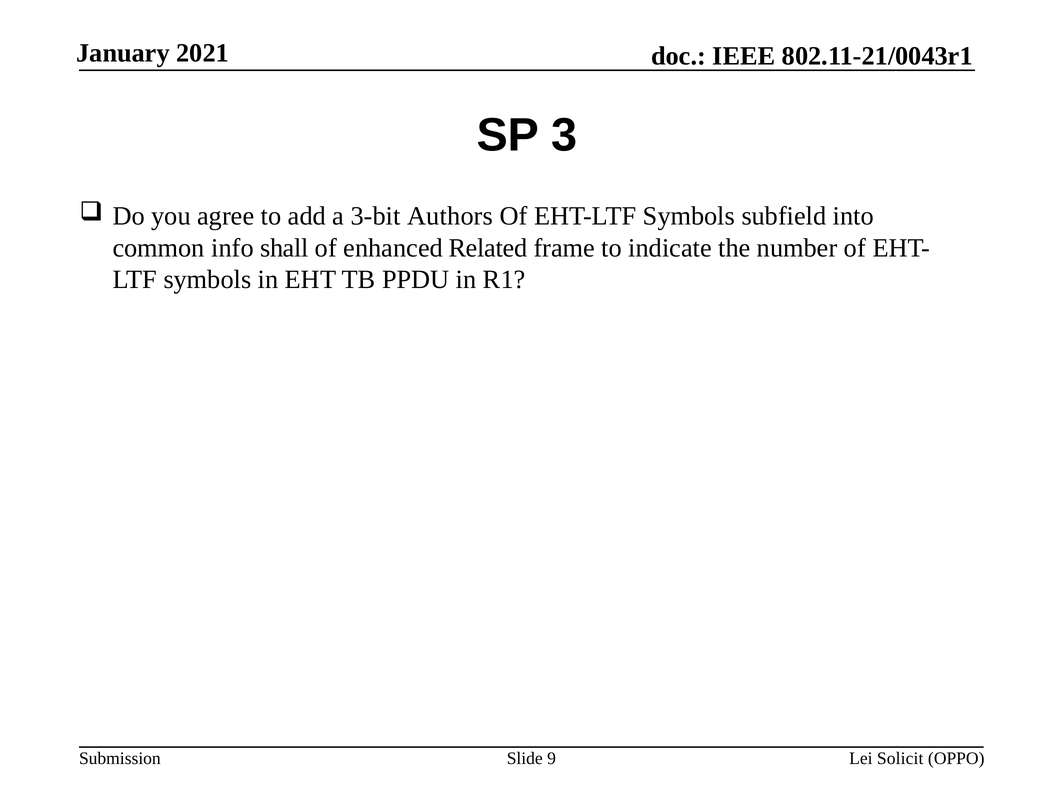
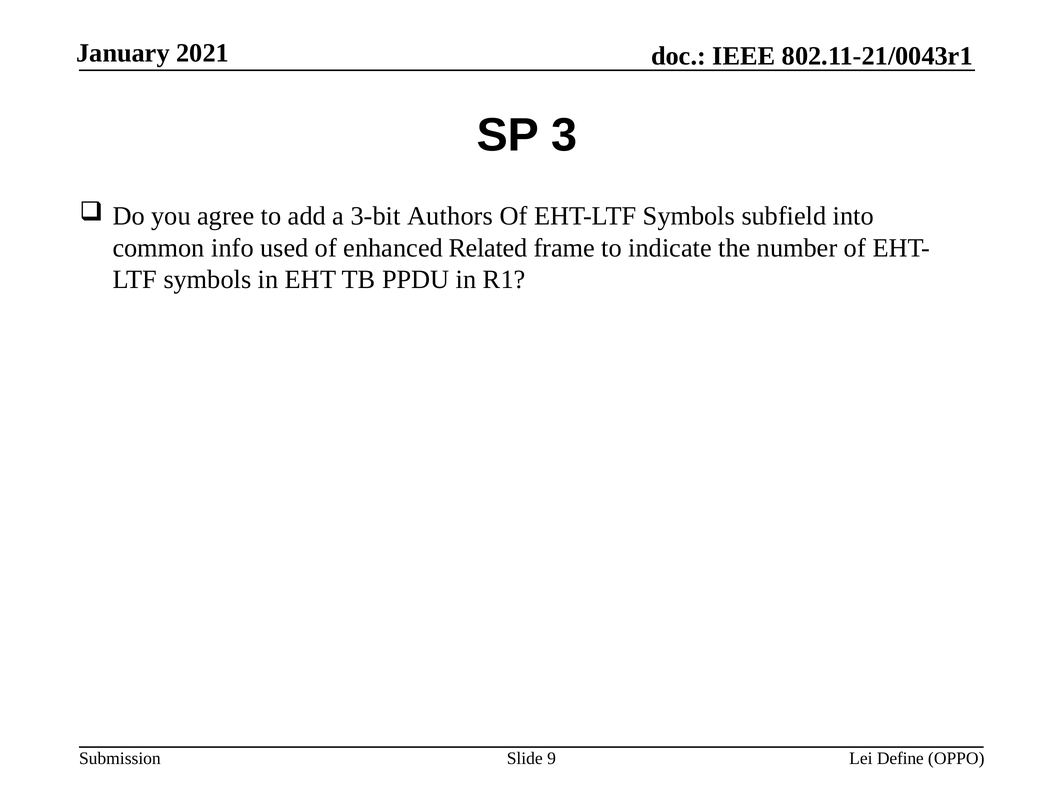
shall: shall -> used (284, 248)
Solicit: Solicit -> Define (900, 758)
